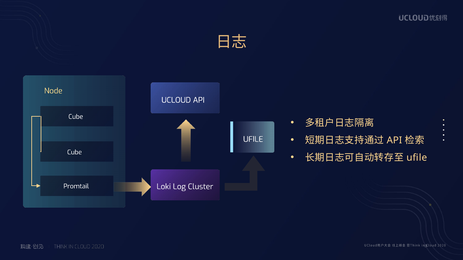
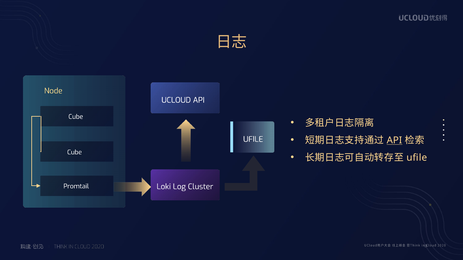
API underline: none -> present (394, 141)
